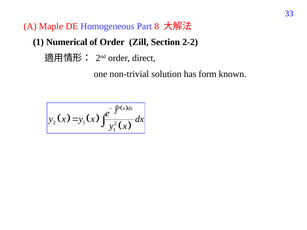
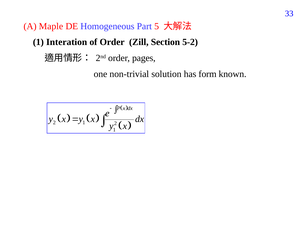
8: 8 -> 5 (157, 26)
Numerical: Numerical -> Interation (67, 42)
2-2: 2-2 -> 5-2 (190, 42)
direct: direct -> pages (144, 58)
